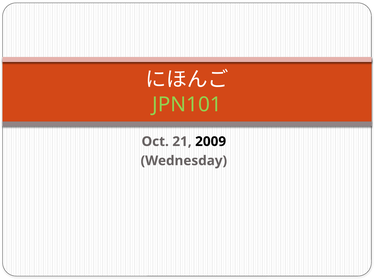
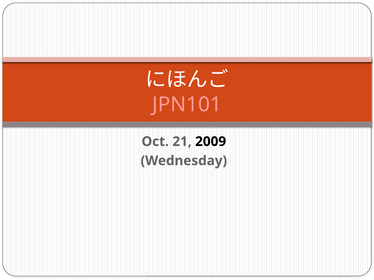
JPN101 colour: light green -> pink (187, 105)
